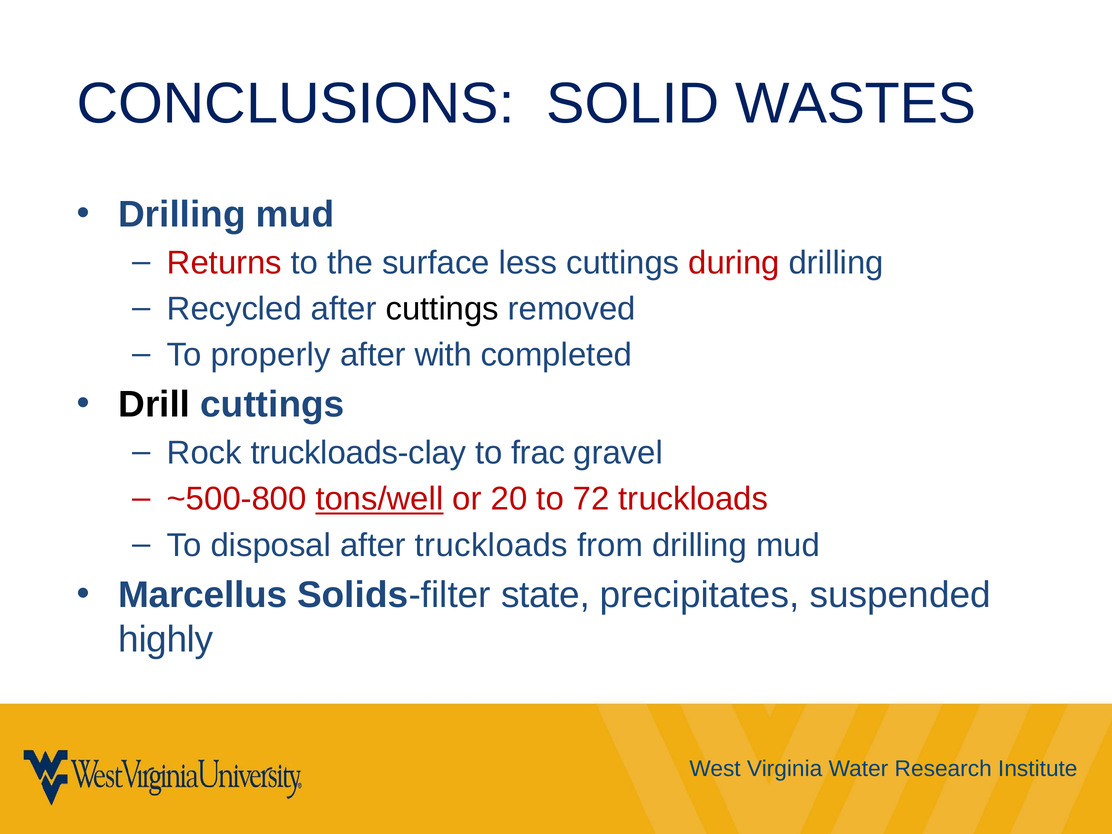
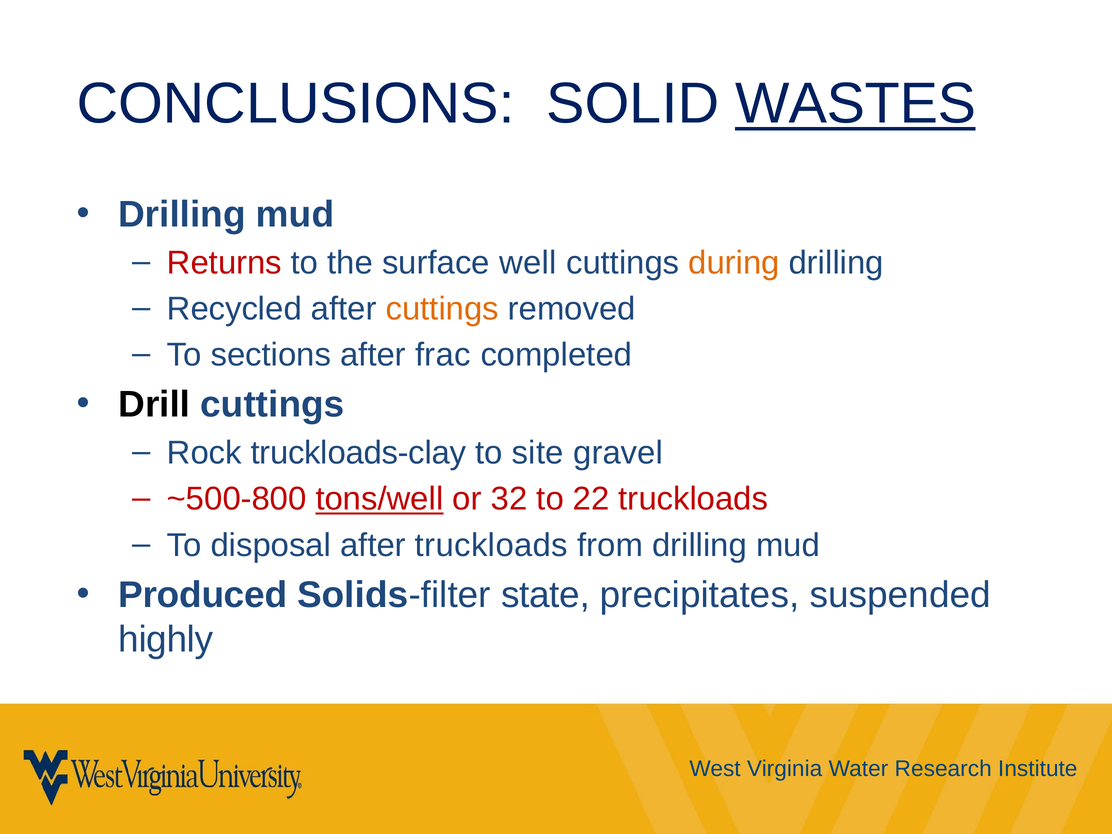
WASTES underline: none -> present (856, 104)
less: less -> well (528, 263)
during colour: red -> orange (734, 263)
cuttings colour: black -> orange (442, 309)
properly: properly -> sections (271, 355)
with: with -> frac (443, 355)
frac: frac -> site (538, 453)
20: 20 -> 32 (509, 499)
72: 72 -> 22 (591, 499)
Marcellus: Marcellus -> Produced (203, 595)
